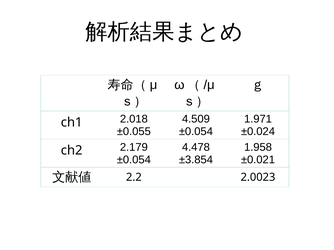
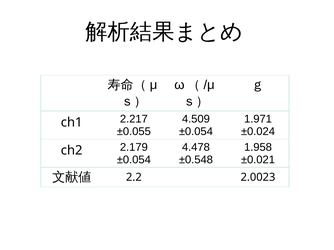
2.018: 2.018 -> 2.217 (134, 119)
±3.854: ±3.854 -> ±0.548 (196, 160)
